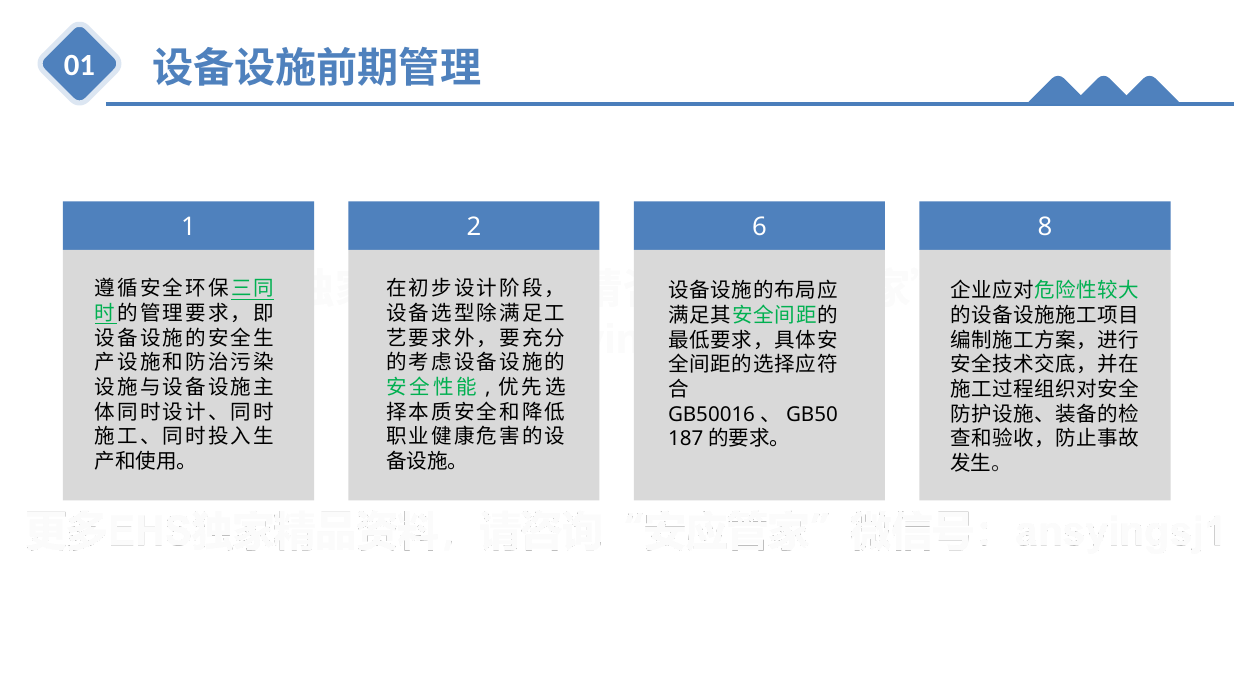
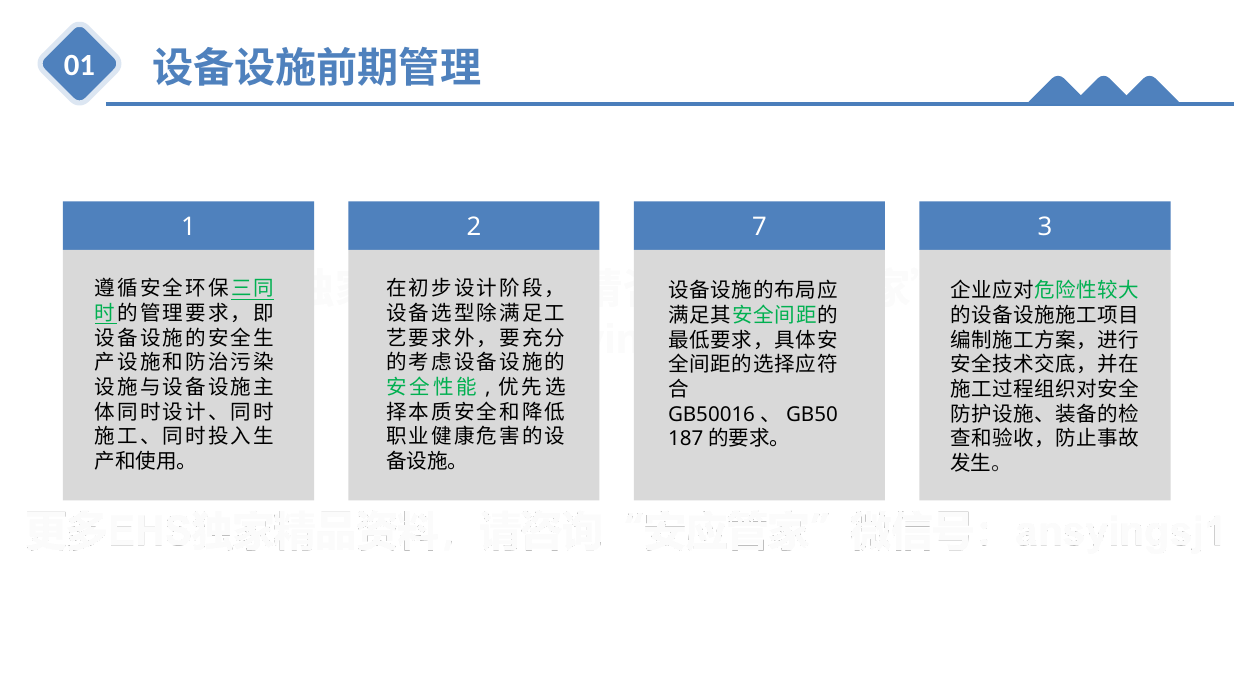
6: 6 -> 7 (760, 228)
8: 8 -> 3 (1045, 228)
